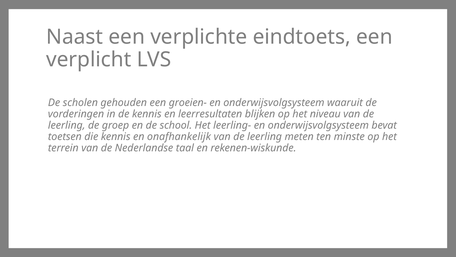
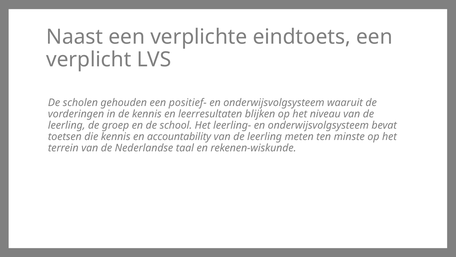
groeien-: groeien- -> positief- (188, 103)
onafhankelijk: onafhankelijk -> accountability (179, 136)
